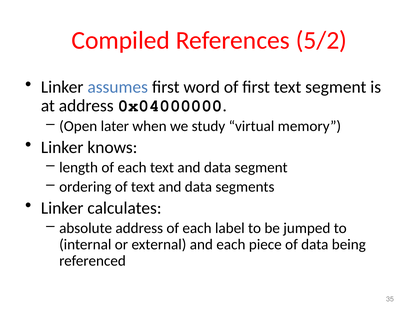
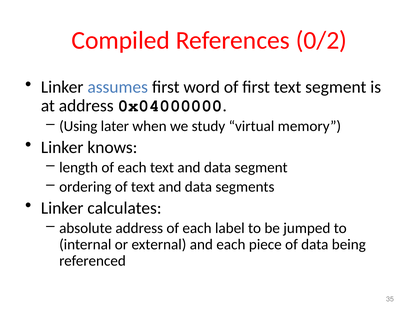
5/2: 5/2 -> 0/2 (321, 41)
Open: Open -> Using (78, 126)
